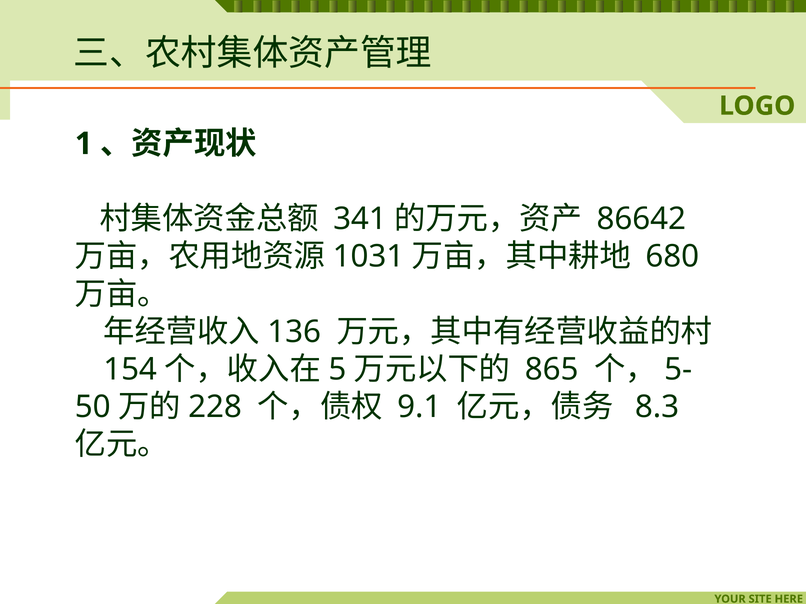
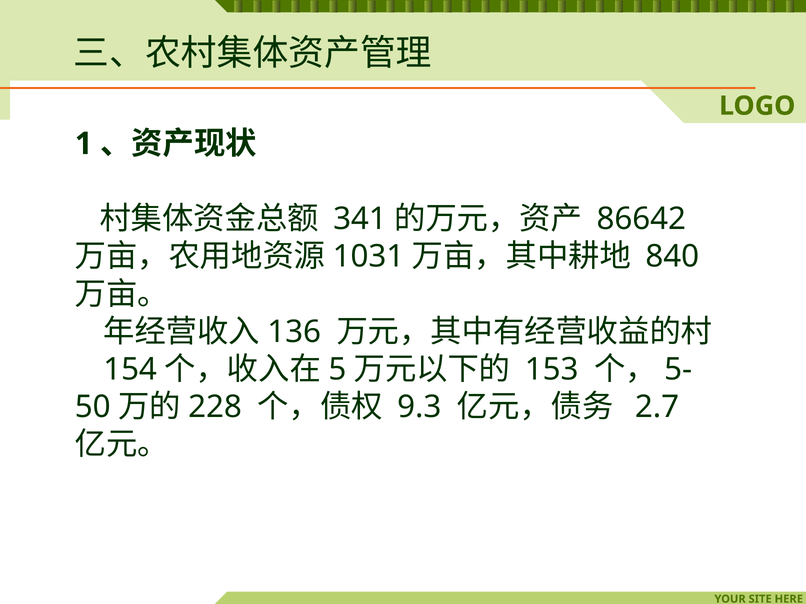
680: 680 -> 840 (672, 257)
865: 865 -> 153 (552, 370)
9.1: 9.1 -> 9.3 (419, 407)
8.3: 8.3 -> 2.7 (657, 407)
